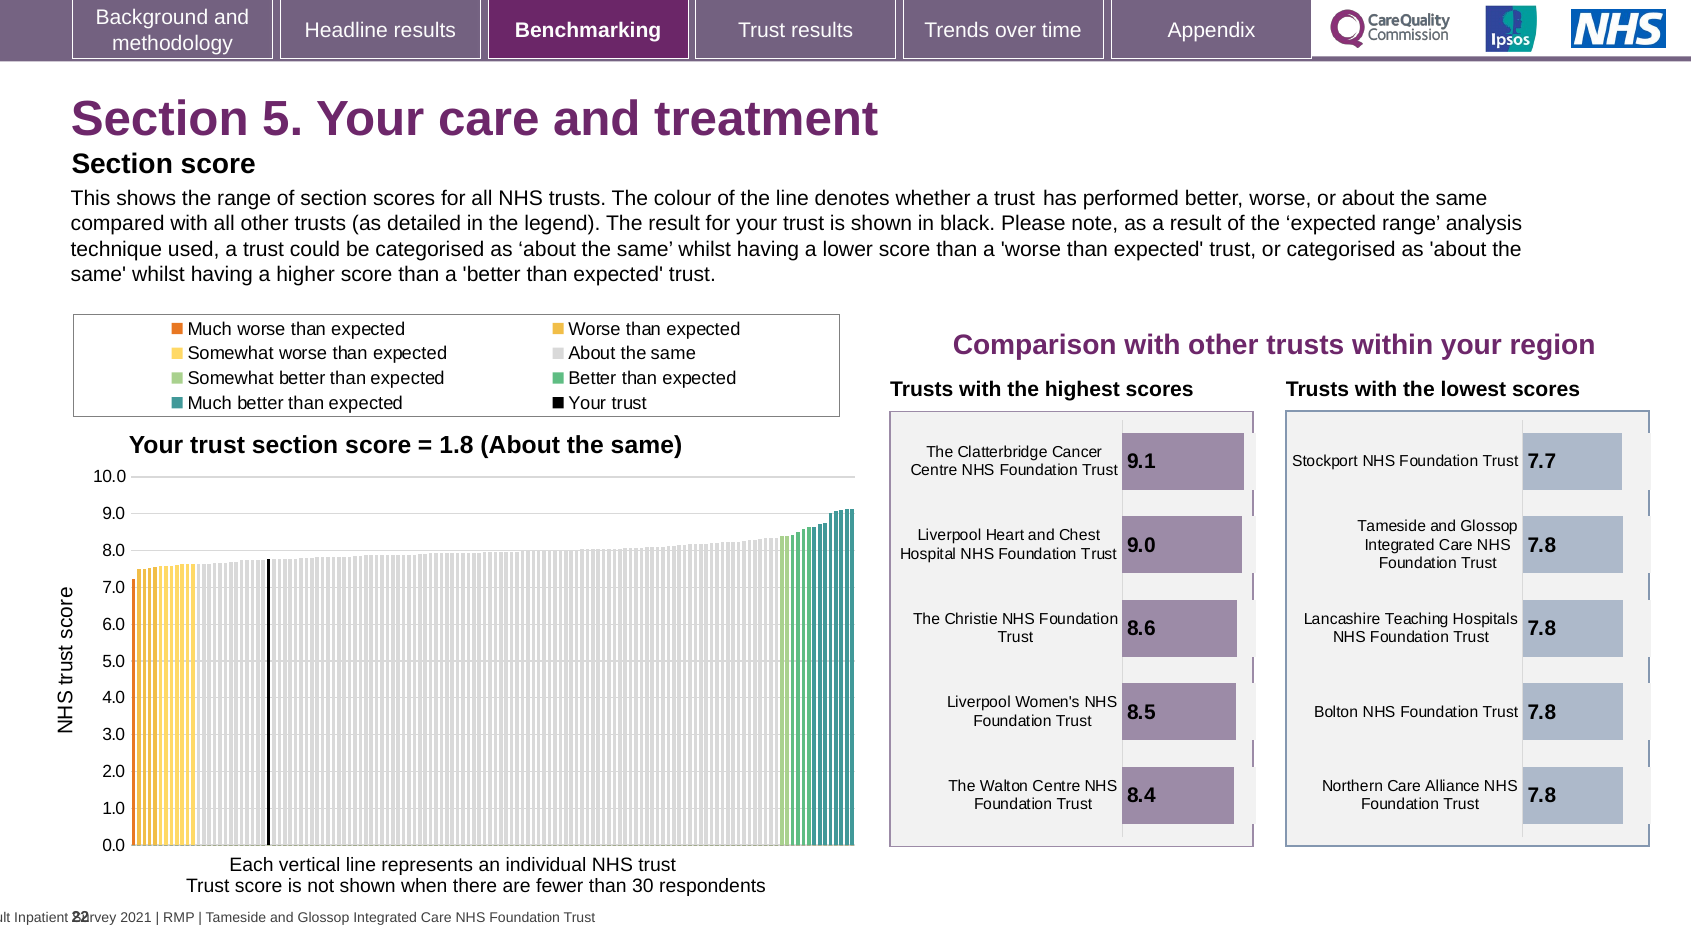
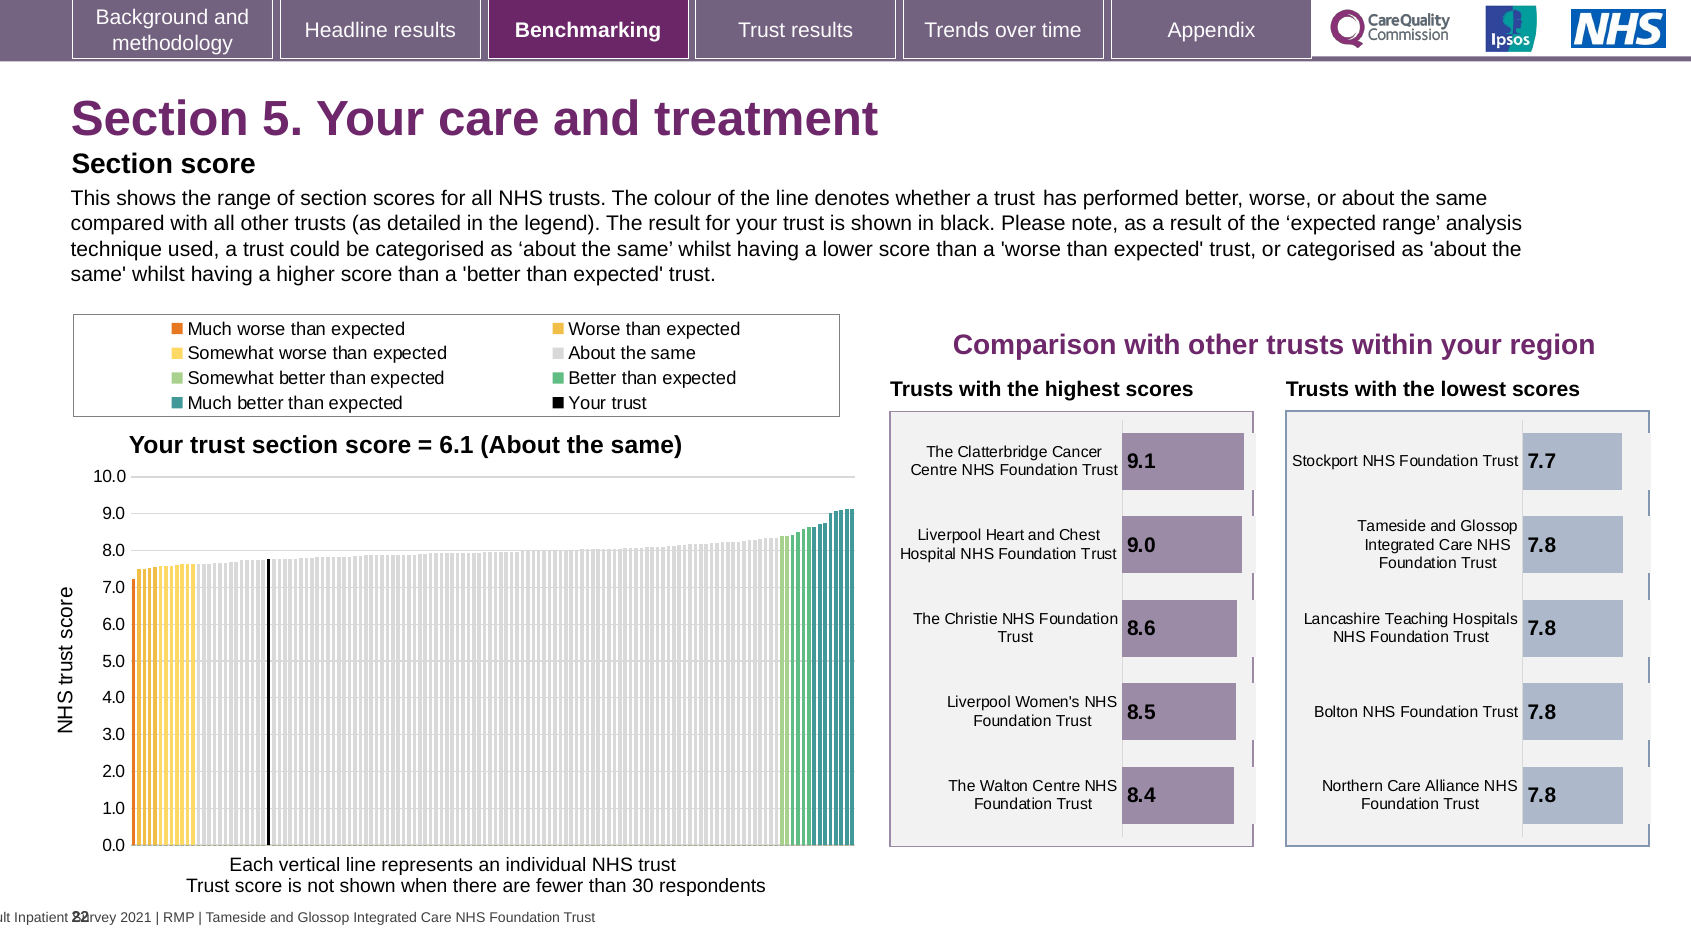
1.8: 1.8 -> 6.1 (456, 446)
